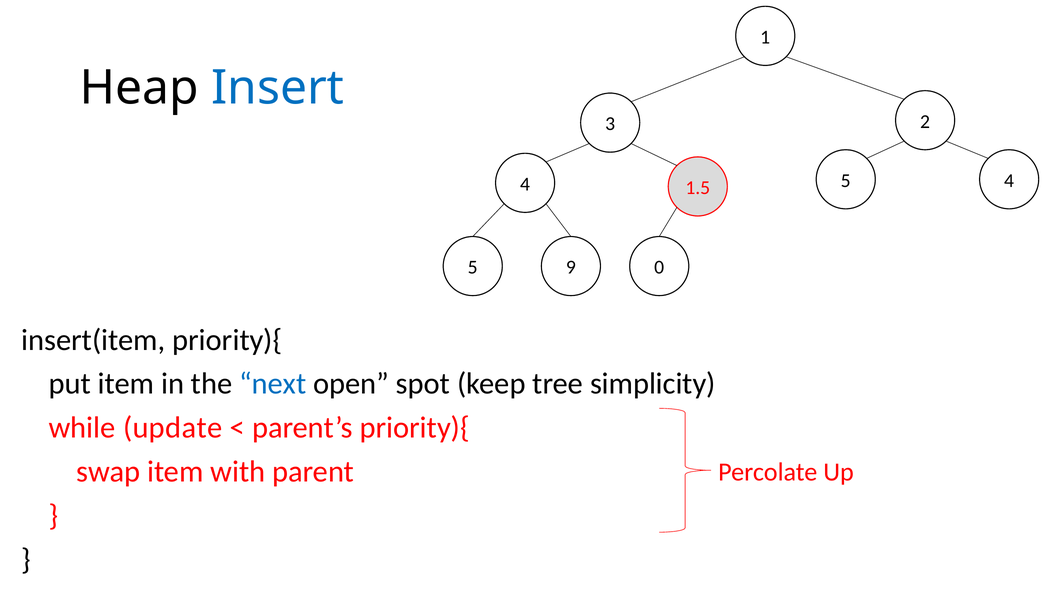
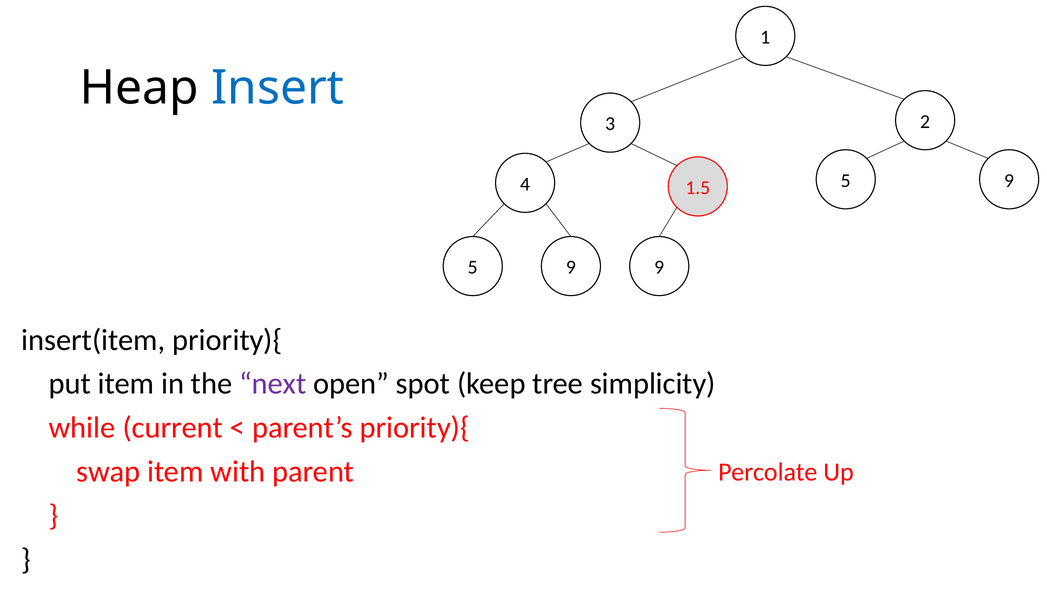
1.5 5 4: 4 -> 9 (1009, 181)
9 0: 0 -> 9 (659, 267)
next colour: blue -> purple (273, 384)
update: update -> current (173, 428)
